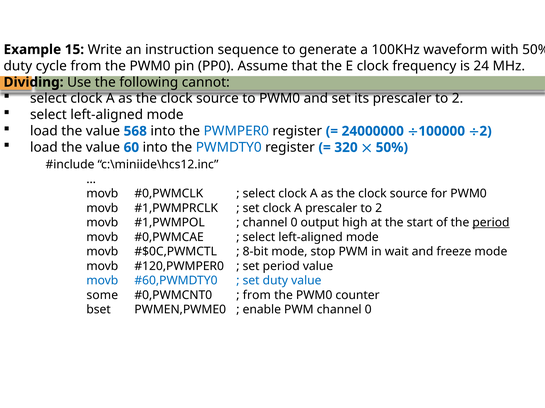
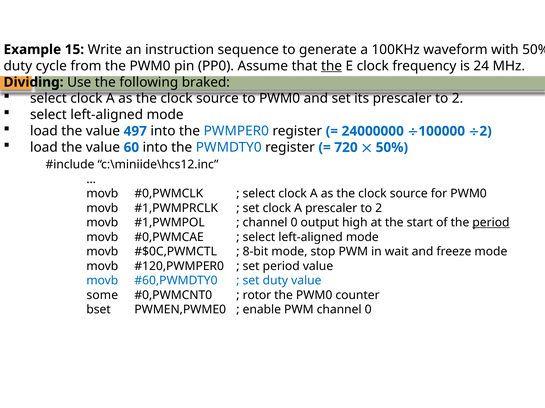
the underline: none -> present (332, 66)
cannot: cannot -> braked (206, 82)
568: 568 -> 497 (135, 131)
320: 320 -> 720 (346, 148)
from: from -> rotor (257, 296)
